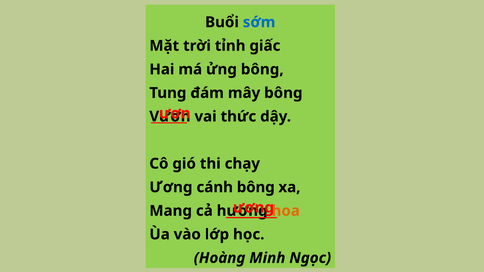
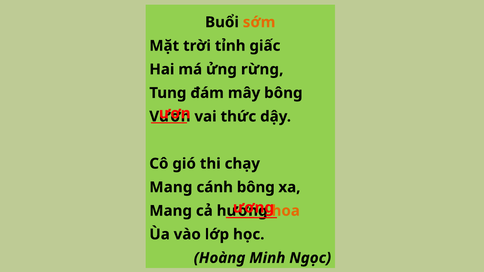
sớm colour: blue -> orange (259, 22)
ửng bông: bông -> rừng (262, 69)
Ương: Ương -> Mang (171, 187)
